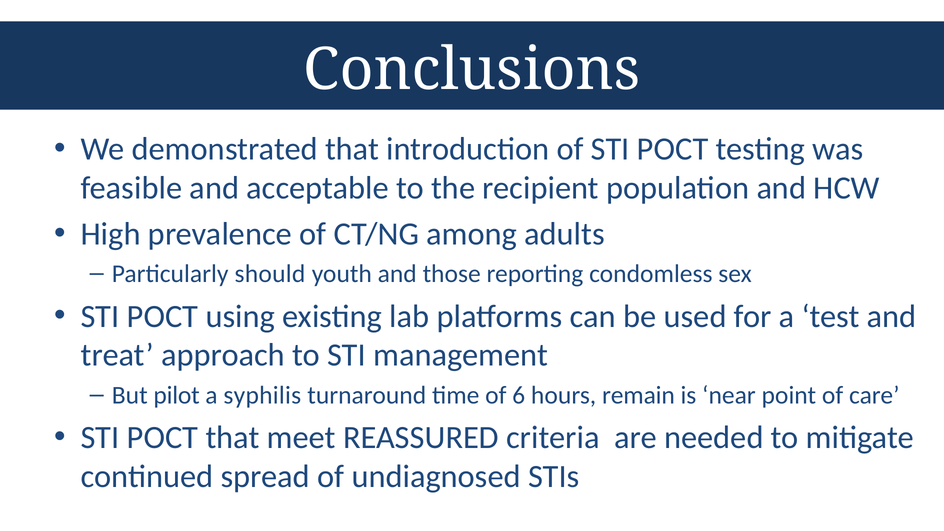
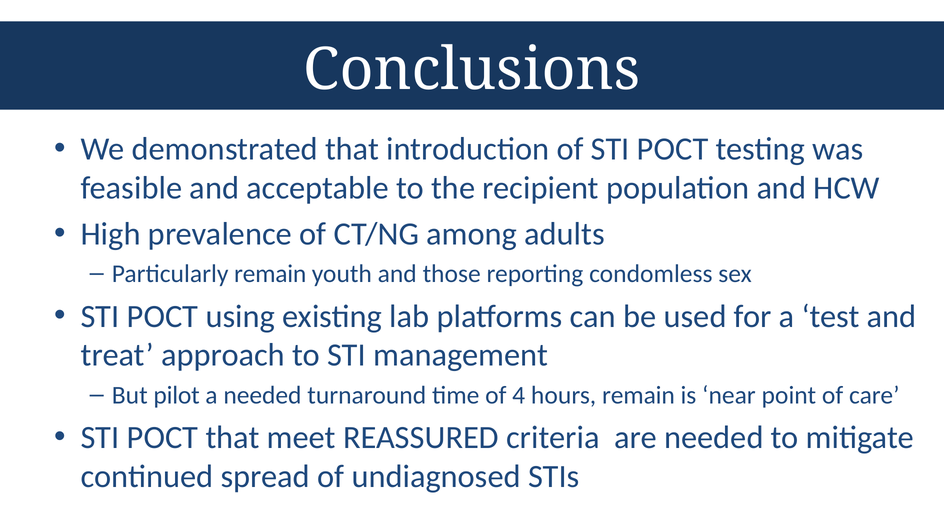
Particularly should: should -> remain (270, 274)
a syphilis: syphilis -> needed (262, 395)
6: 6 -> 4 (519, 395)
